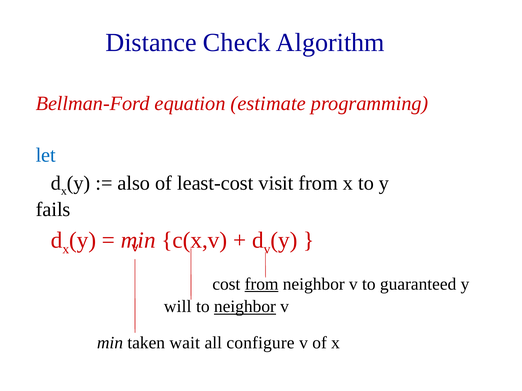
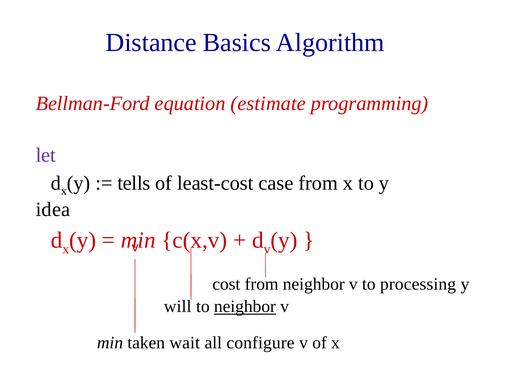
Check: Check -> Basics (237, 43)
let colour: blue -> purple (46, 155)
also: also -> tells (134, 183)
visit: visit -> case (276, 183)
fails: fails -> idea (53, 210)
from underline: present -> none (262, 284)
guaranteed: guaranteed -> processing (418, 284)
